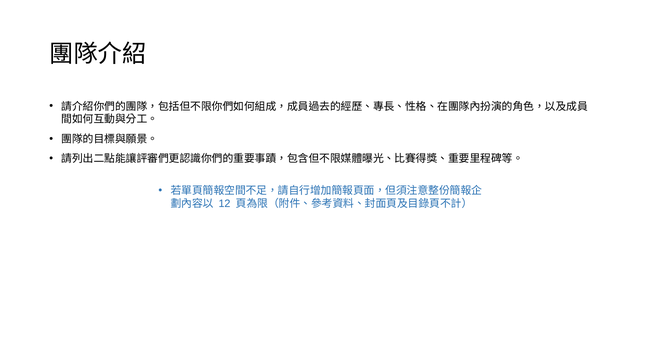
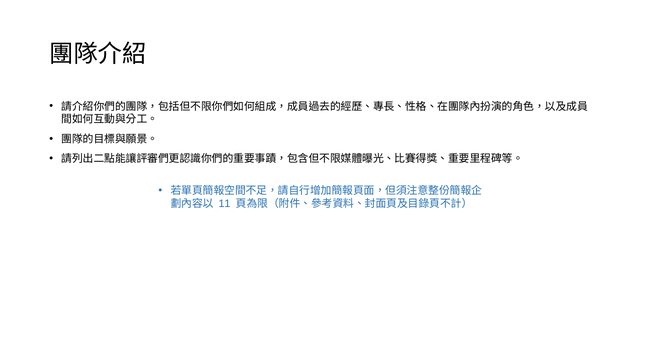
12: 12 -> 11 (224, 204)
